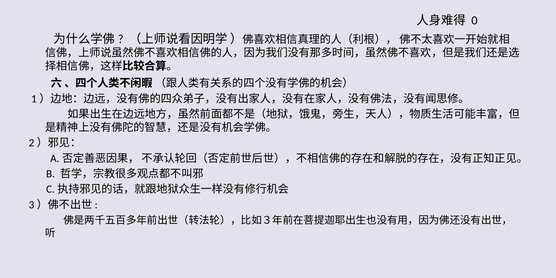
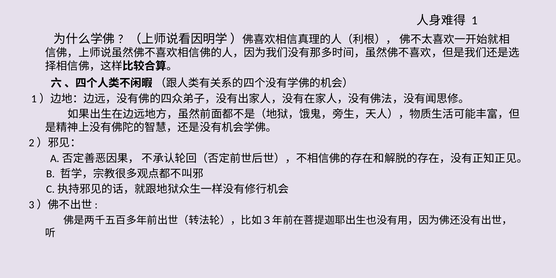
0: 0 -> 1 (475, 20)
